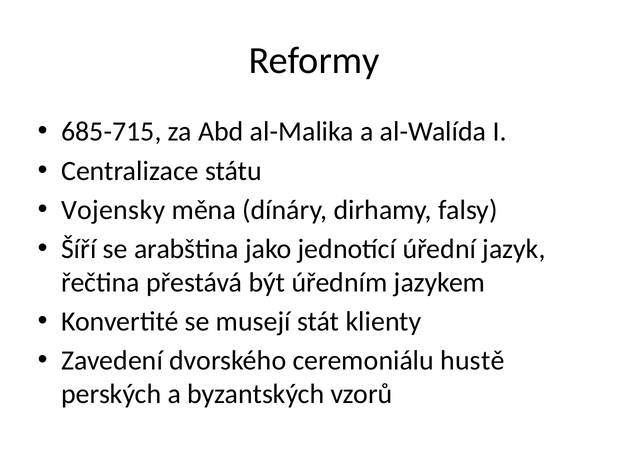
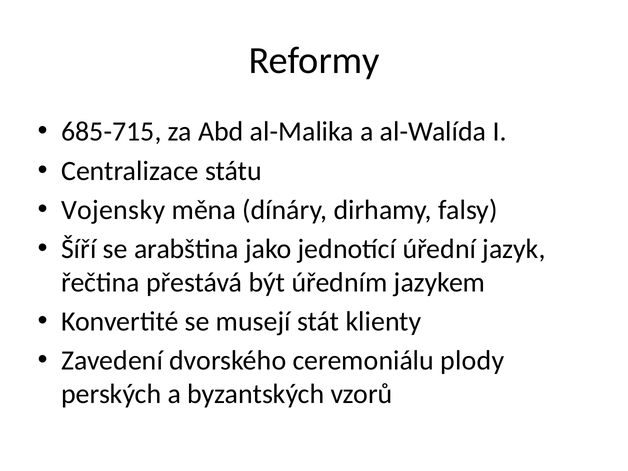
hustě: hustě -> plody (472, 361)
